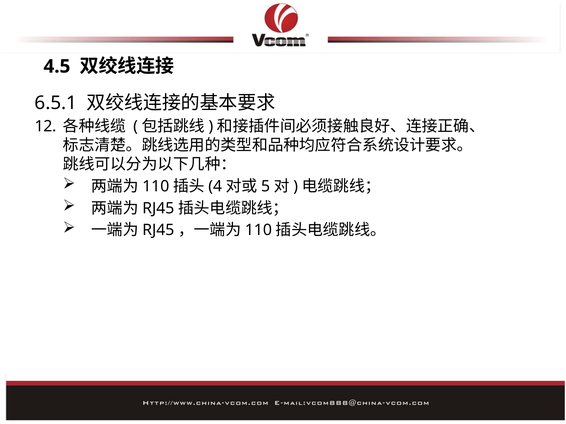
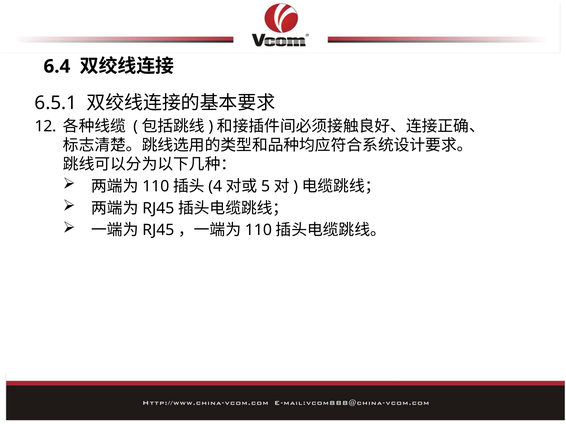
4.5: 4.5 -> 6.4 (57, 66)
